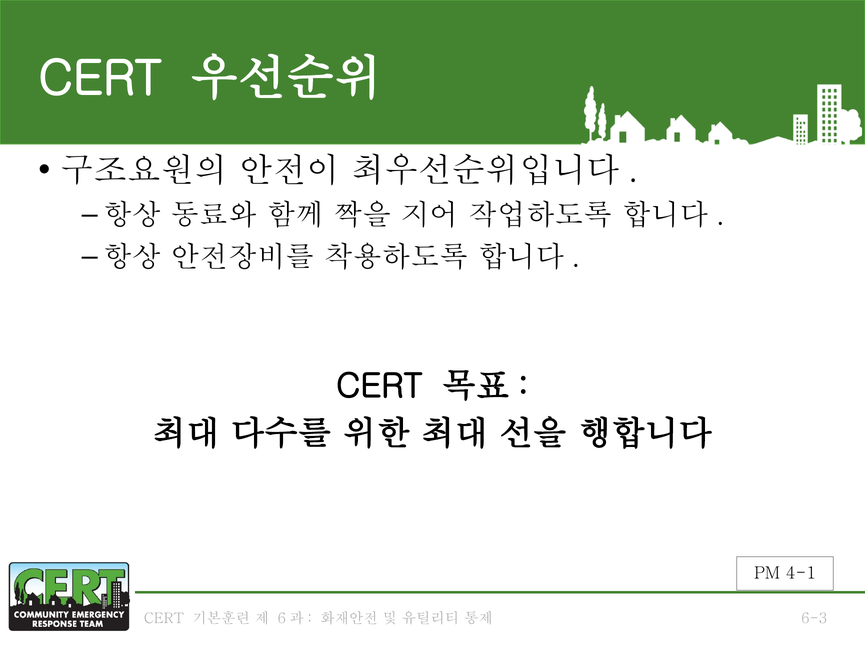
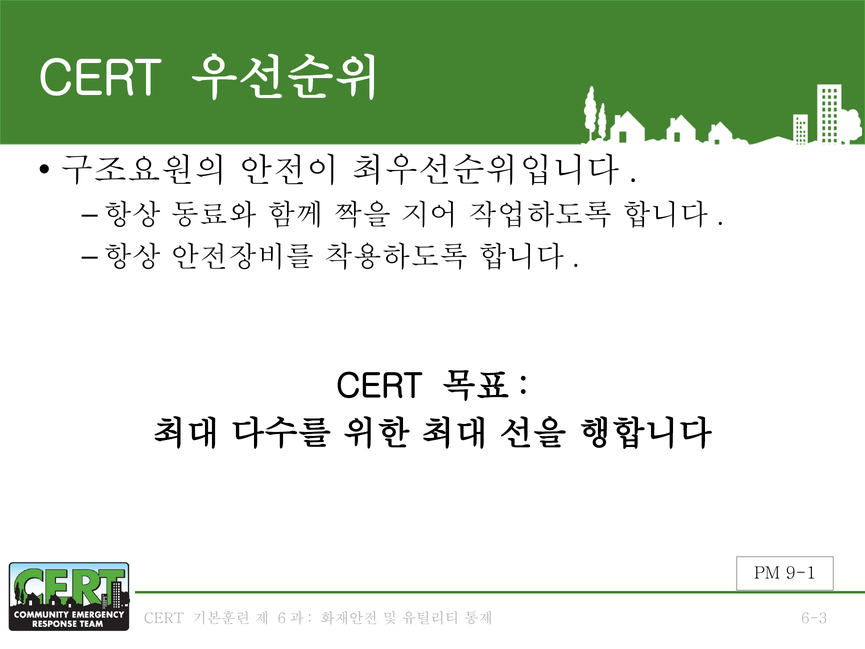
4-1: 4-1 -> 9-1 (801, 573)
